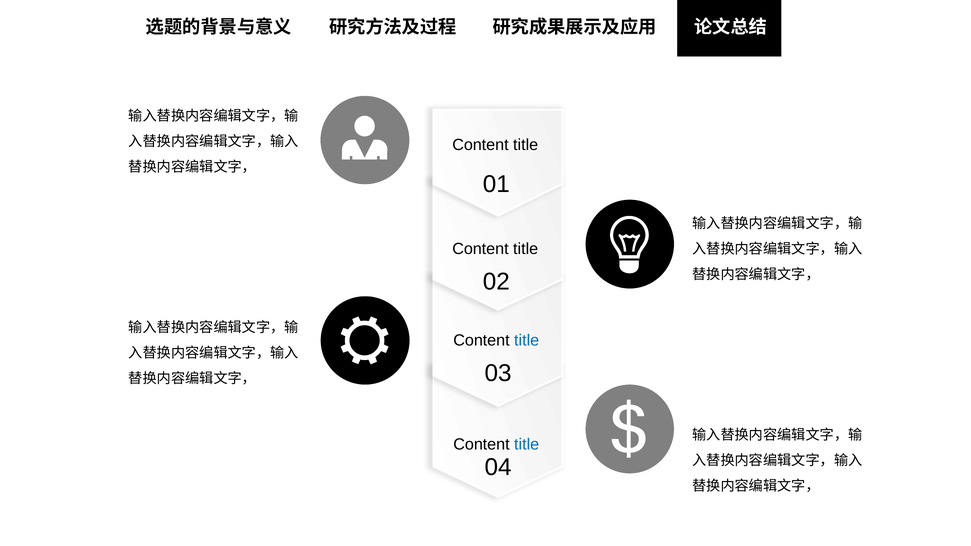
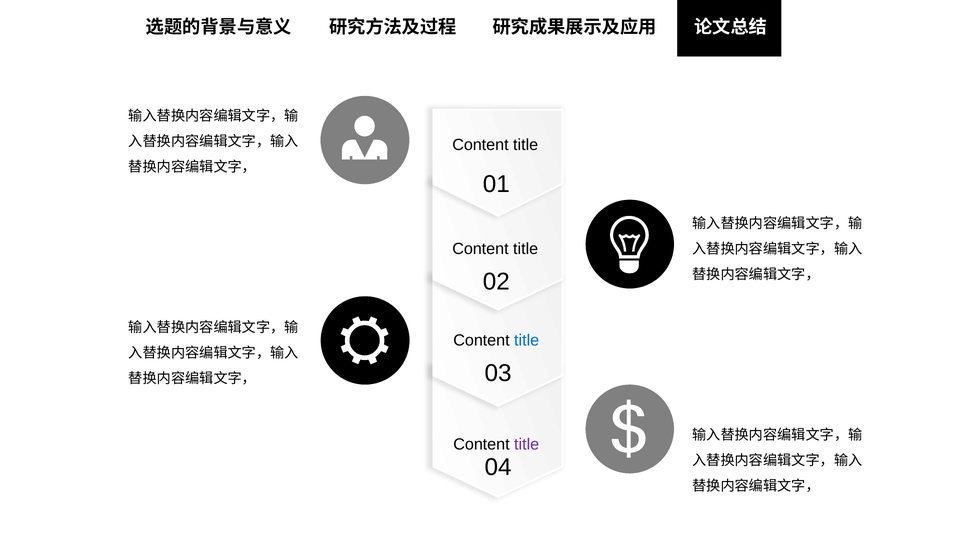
title colour: blue -> purple (527, 445)
